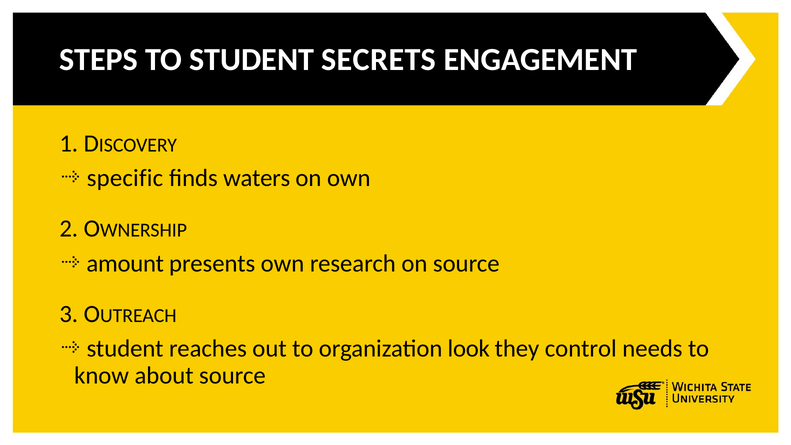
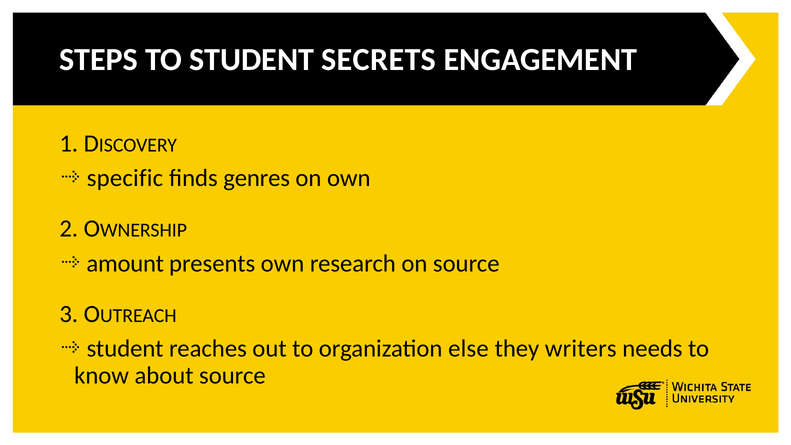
waters: waters -> genres (257, 178)
look: look -> else (468, 349)
control: control -> writers (581, 349)
